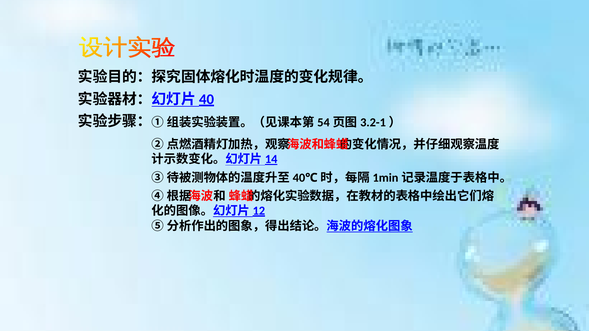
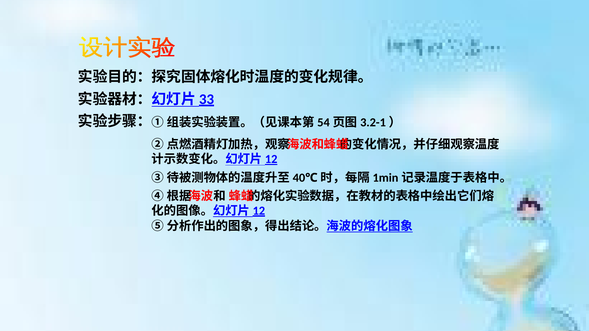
40: 40 -> 33 (207, 99)
14: 14 -> 12 (271, 159)
